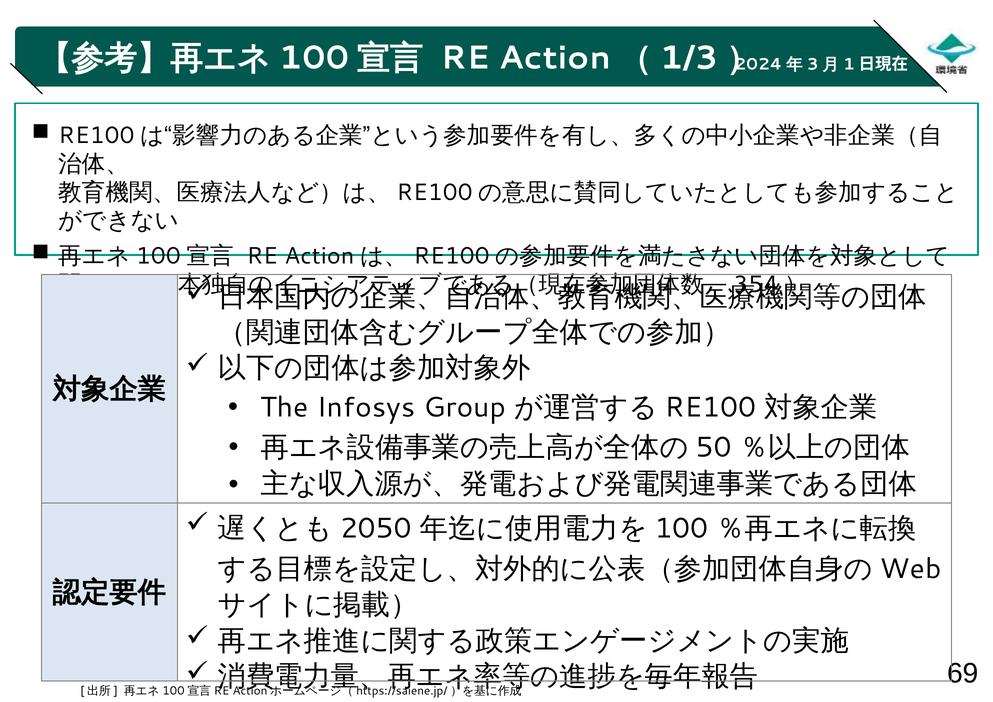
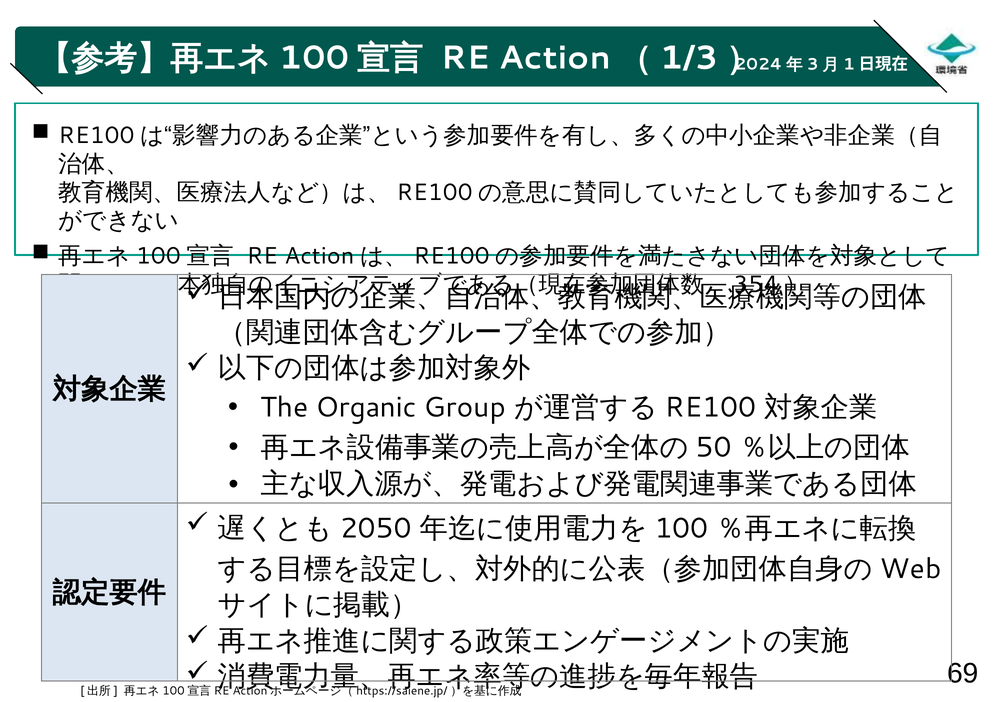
Infosys: Infosys -> Organic (366, 408)
